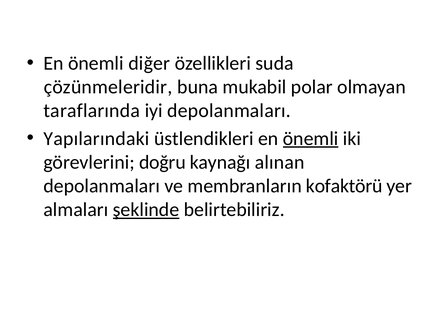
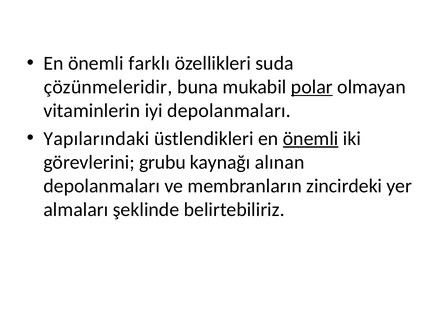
diğer: diğer -> farklı (149, 63)
polar underline: none -> present (312, 87)
taraflarında: taraflarında -> vitaminlerin (92, 111)
doğru: doğru -> grubu (162, 162)
kofaktörü: kofaktörü -> zincirdeki (344, 186)
şeklinde underline: present -> none (146, 210)
